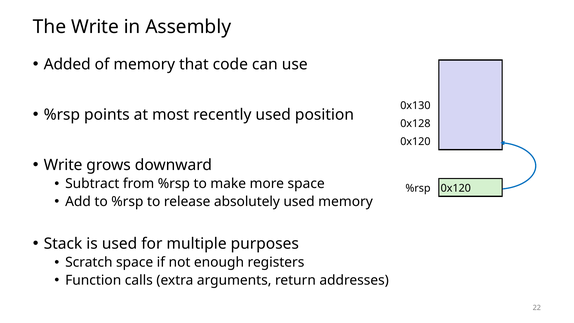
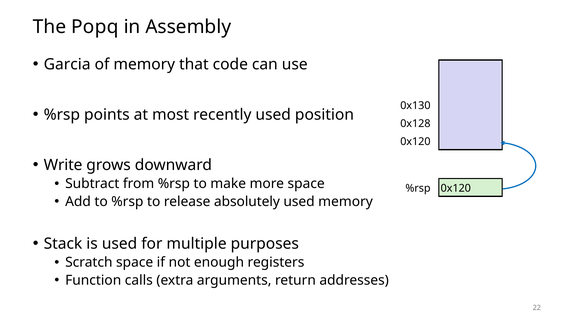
The Write: Write -> Popq (95, 27)
Added: Added -> Garcia (67, 64)
